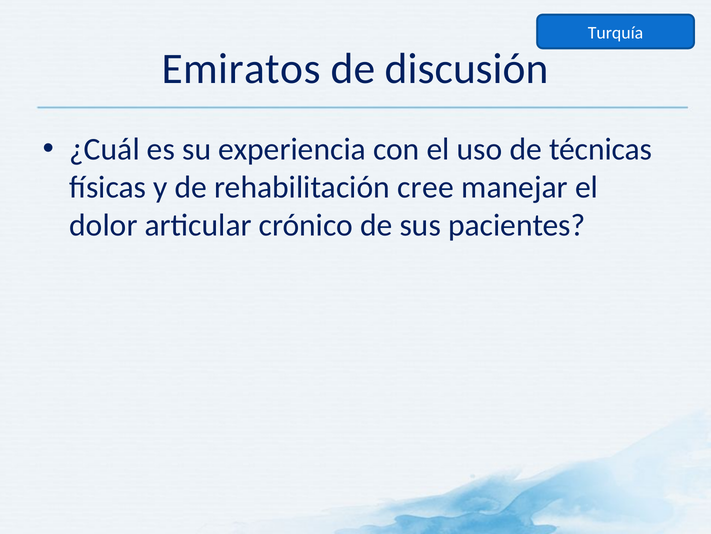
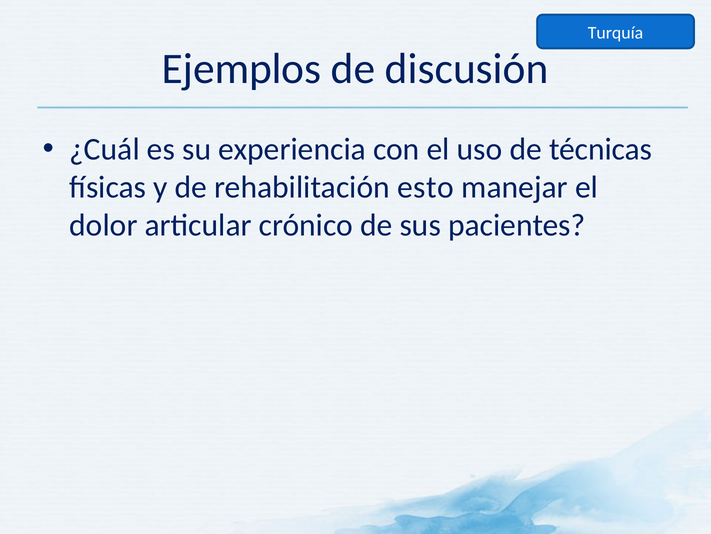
Emiratos: Emiratos -> Ejemplos (242, 69)
cree: cree -> esto (426, 187)
